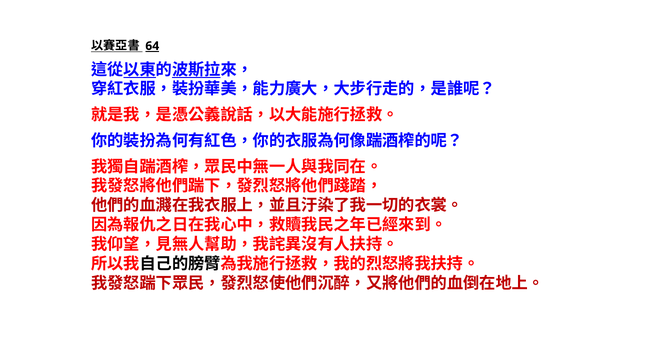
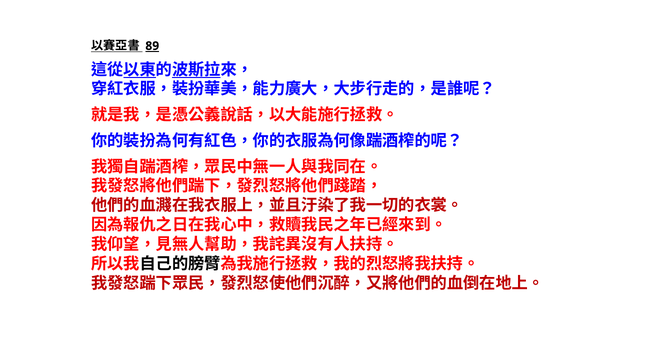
64: 64 -> 89 (152, 46)
